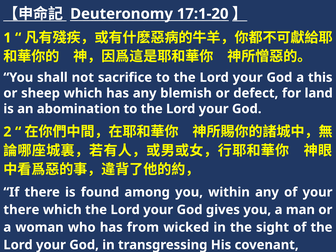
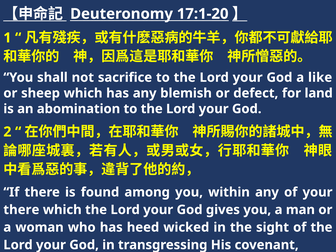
this: this -> like (320, 77)
from: from -> heed (143, 227)
